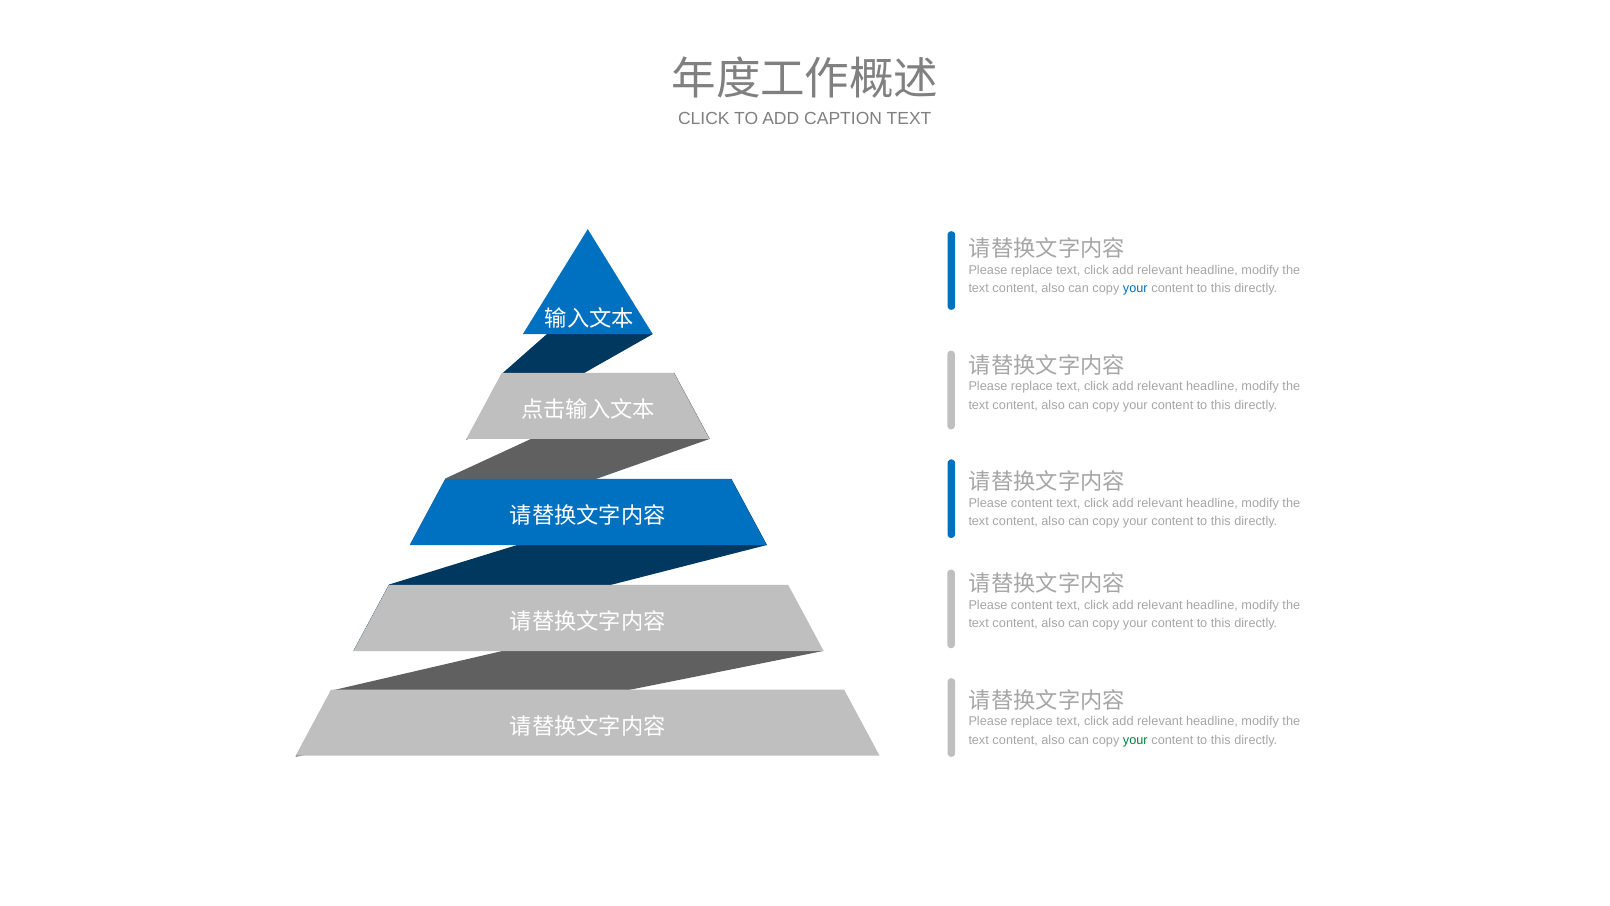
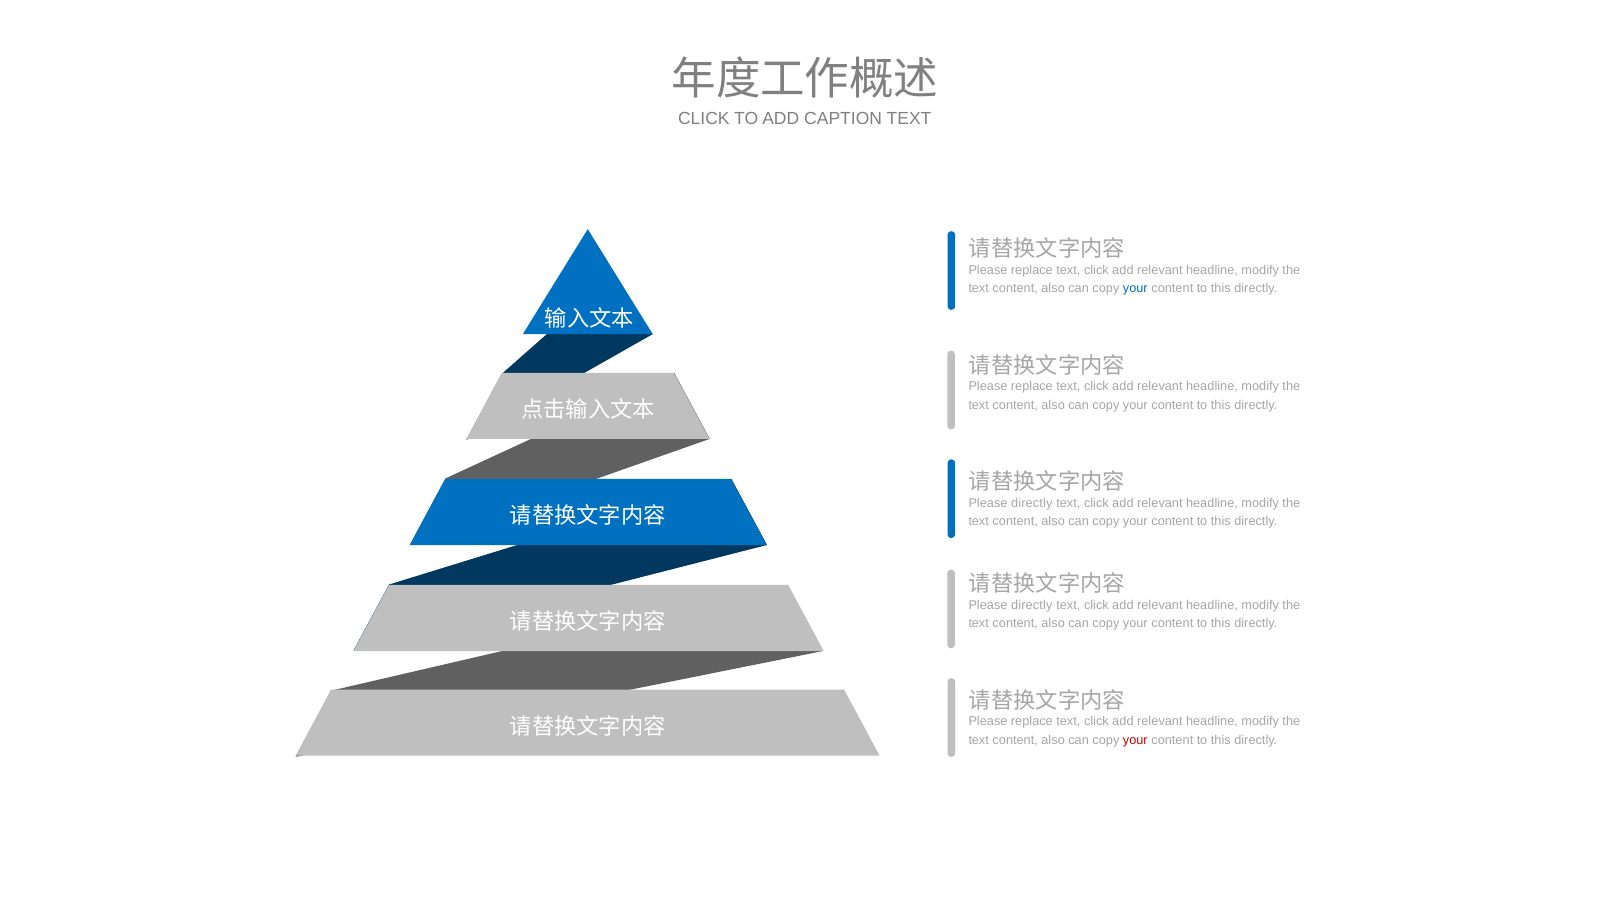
content: content -> directly (1032, 503)
content: content -> directly (1032, 605)
your colour: green -> red (1135, 740)
